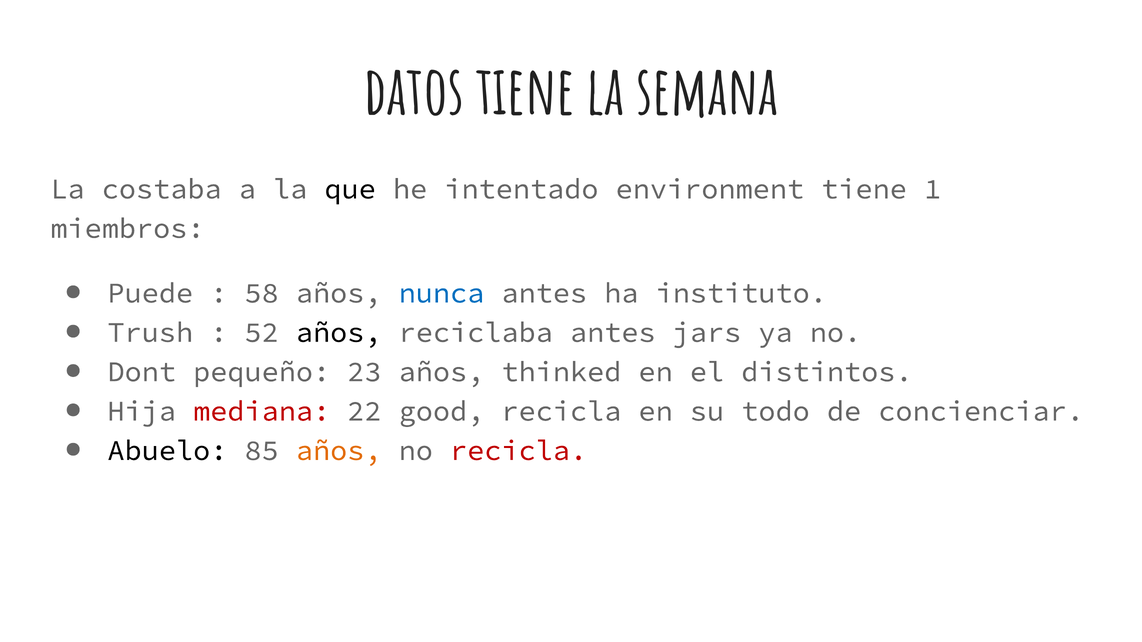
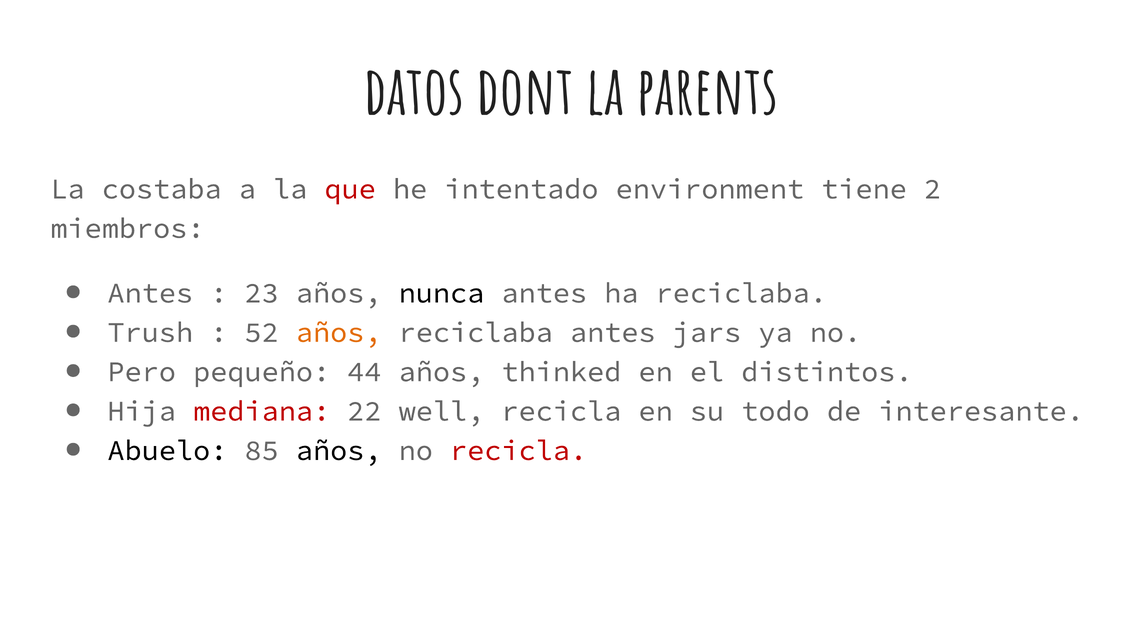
datos tiene: tiene -> dont (525, 93)
semana: semana -> parents (707, 93)
que colour: black -> red (350, 189)
1: 1 -> 2 (933, 189)
Puede: Puede -> Antes (150, 293)
58: 58 -> 23 (262, 293)
nunca colour: blue -> black (441, 293)
ha instituto: instituto -> reciclaba (741, 293)
años colour: black -> orange (339, 333)
Dont: Dont -> Pero (142, 372)
23: 23 -> 44 (364, 372)
good: good -> well (441, 411)
concienciar: concienciar -> interesante (981, 411)
años colour: orange -> black (339, 451)
